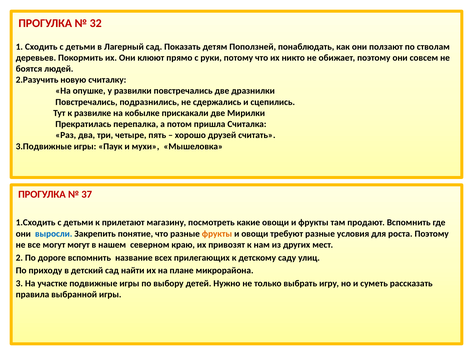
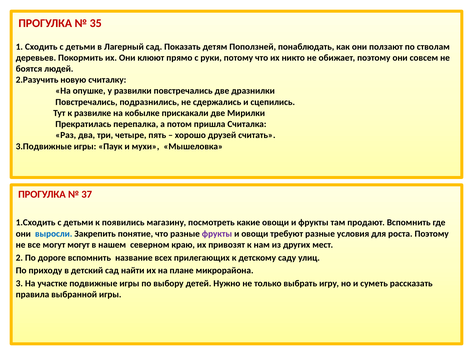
32: 32 -> 35 (96, 23)
прилетают: прилетают -> появились (123, 222)
фрукты colour: orange -> purple (217, 234)
